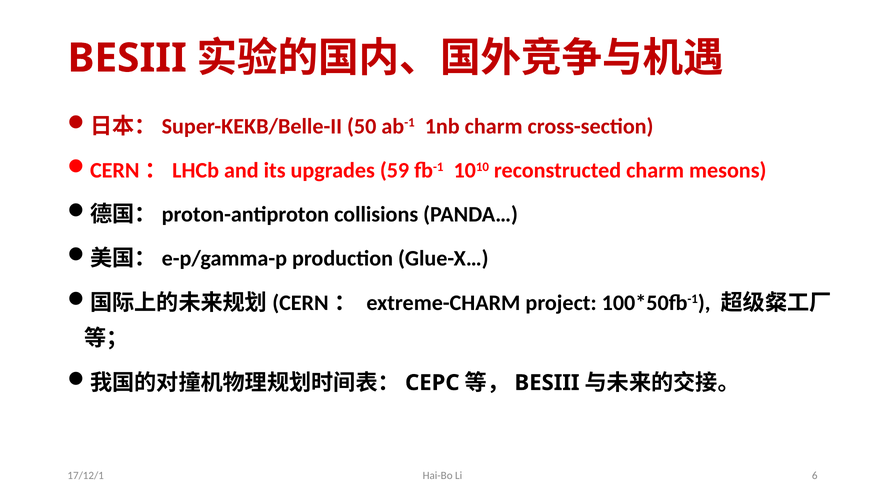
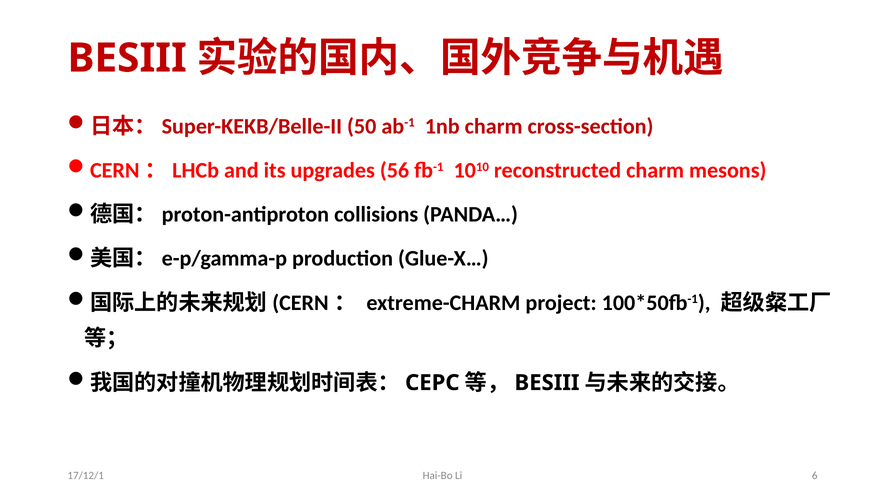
59: 59 -> 56 (395, 170)
